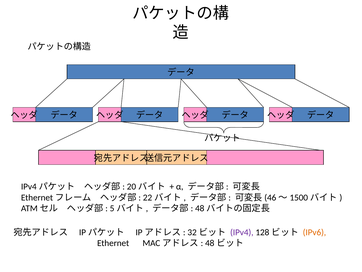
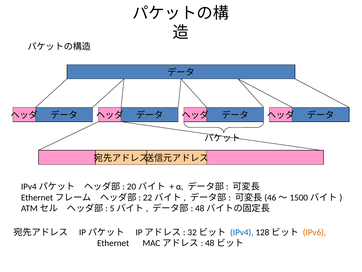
IPv4 colour: purple -> blue (242, 232)
